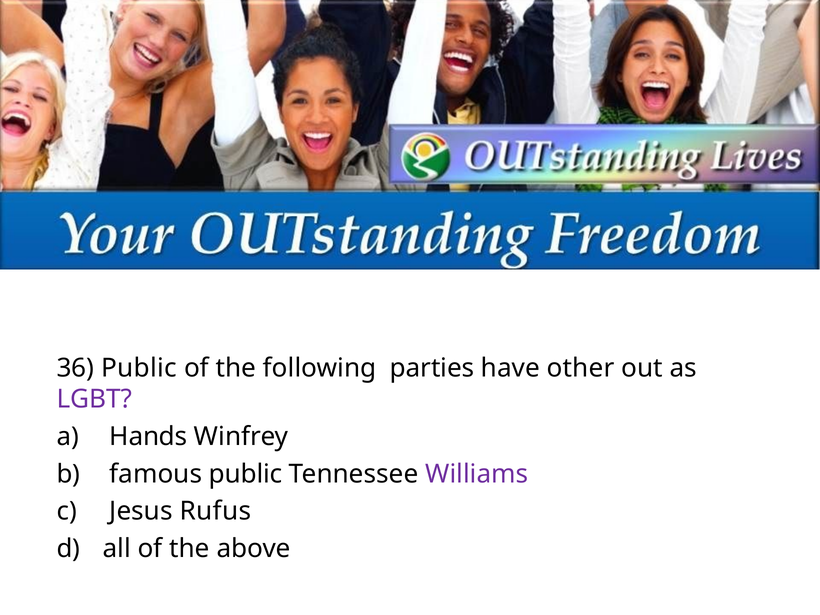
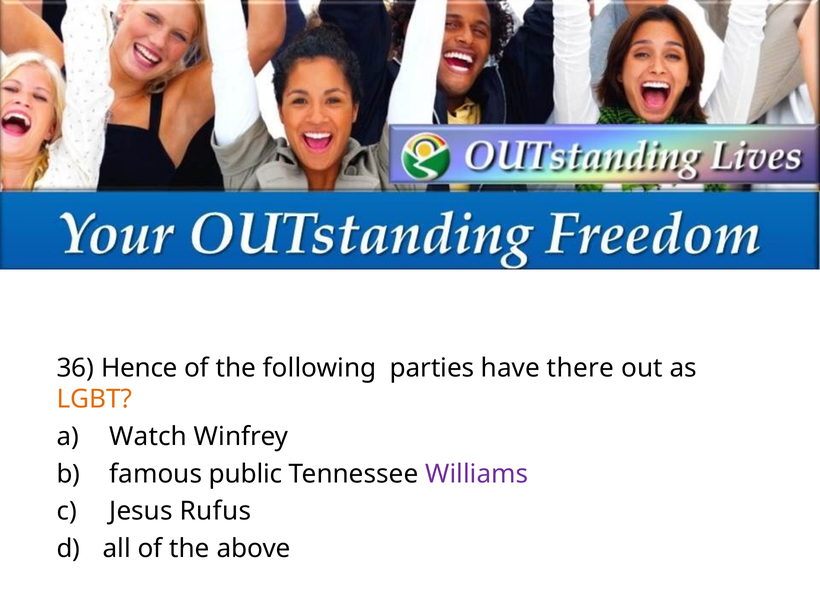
36 Public: Public -> Hence (139, 368)
other: other -> there (580, 368)
LGBT colour: purple -> orange (94, 399)
Hands: Hands -> Watch (148, 437)
